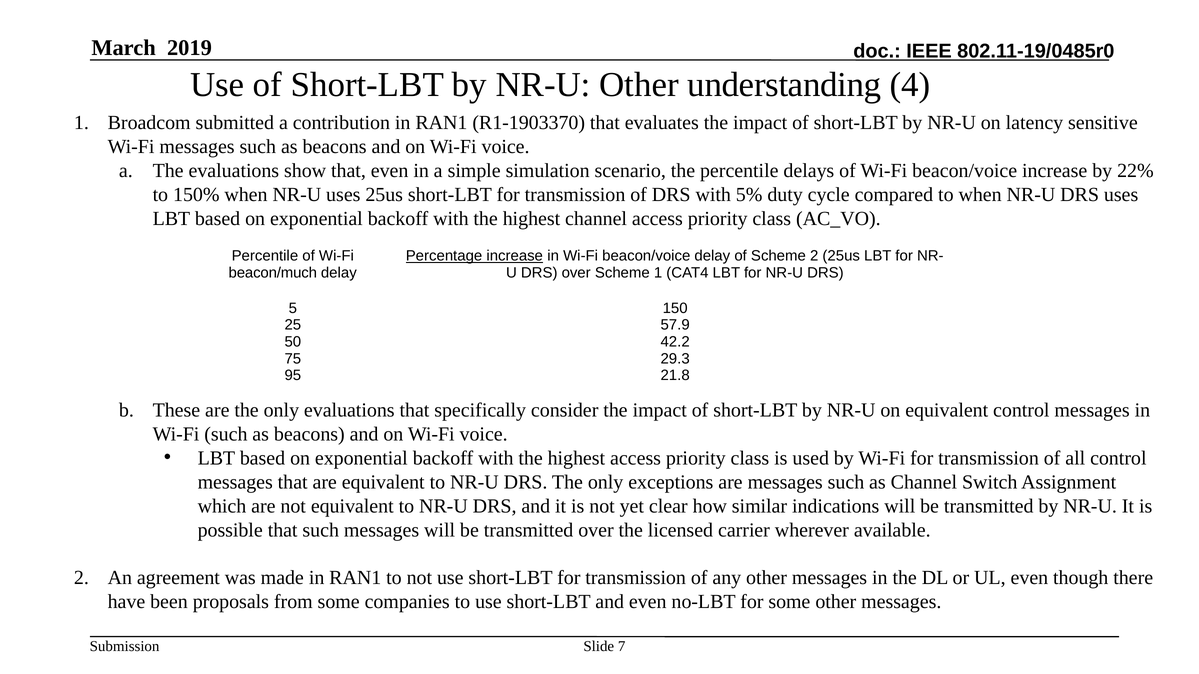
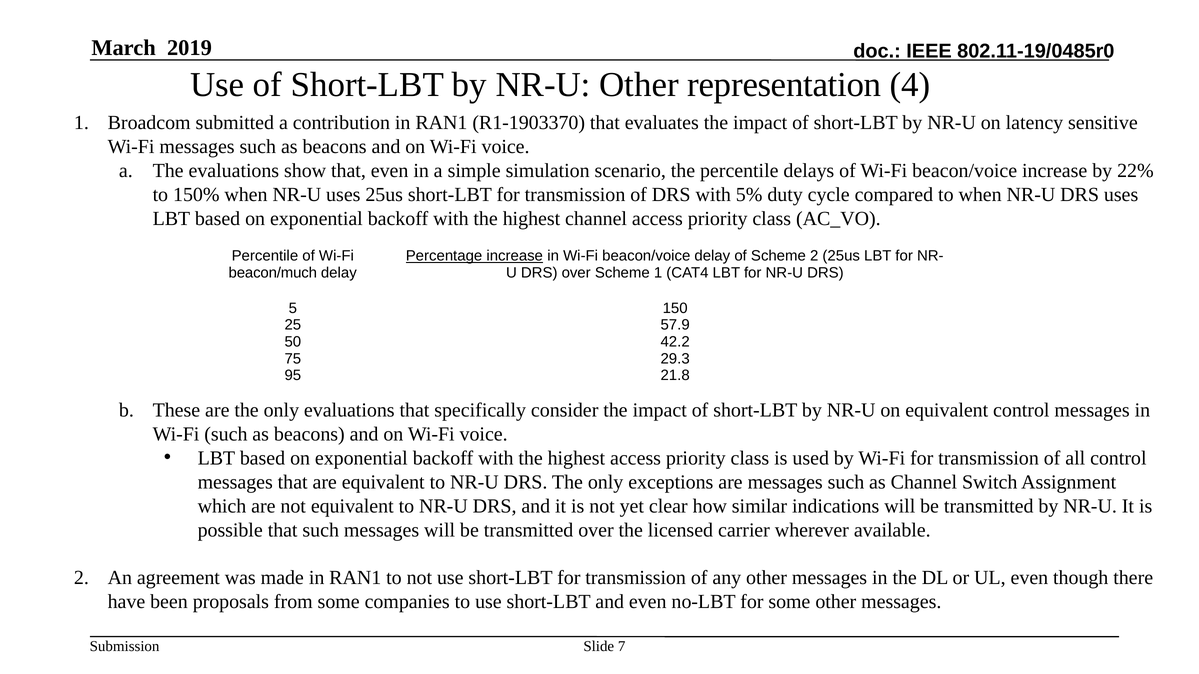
understanding: understanding -> representation (784, 85)
